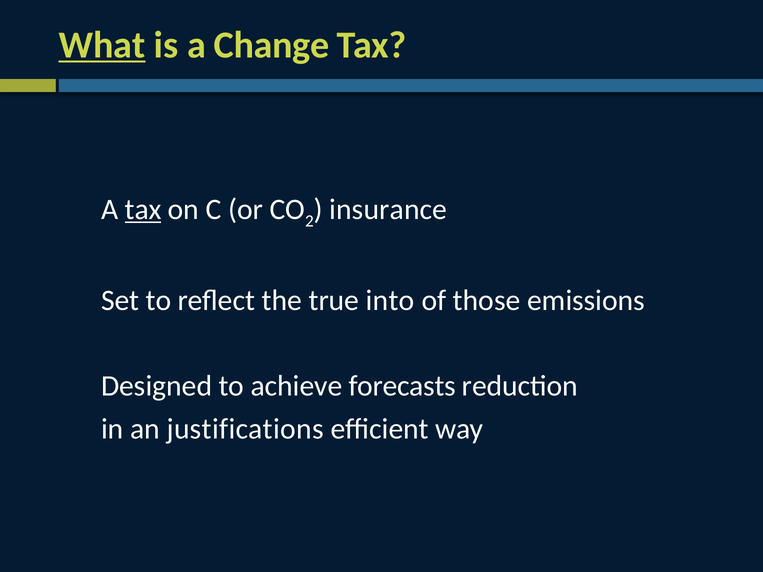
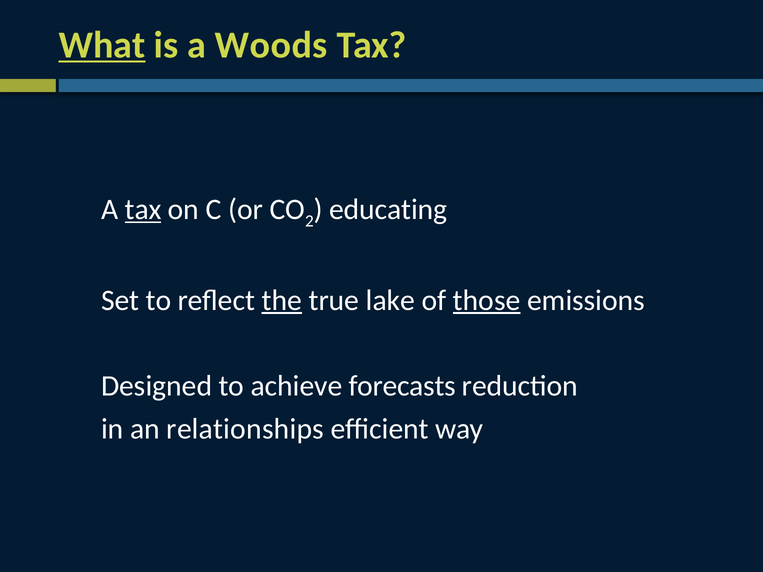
Change: Change -> Woods (271, 45)
insurance: insurance -> educating (388, 210)
the underline: none -> present (282, 300)
into: into -> lake (390, 300)
those underline: none -> present (487, 300)
justifications: justifications -> relationships (245, 429)
